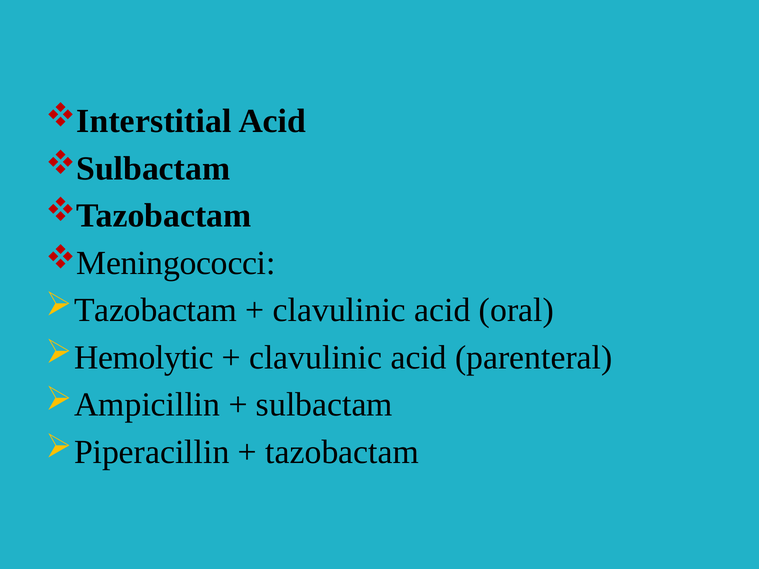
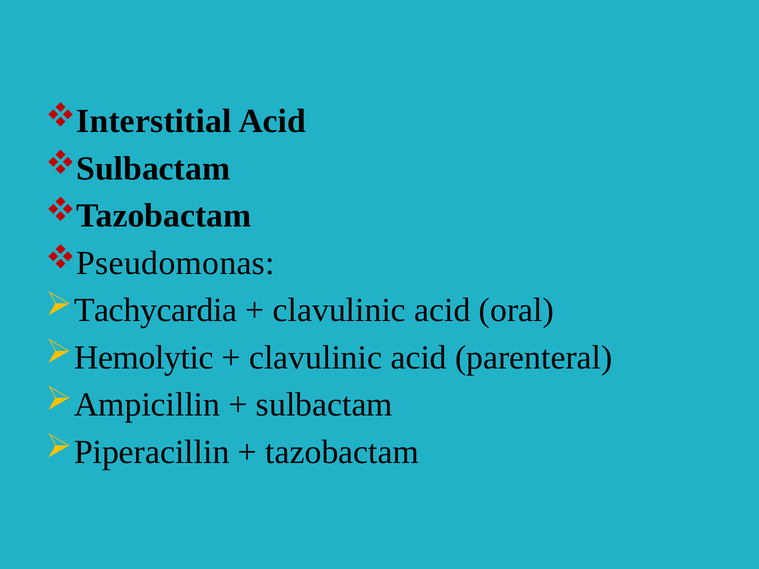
Meningococci: Meningococci -> Pseudomonas (176, 263)
Tazobactam: Tazobactam -> Tachycardia (156, 310)
